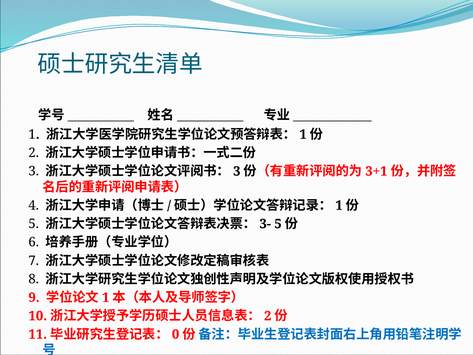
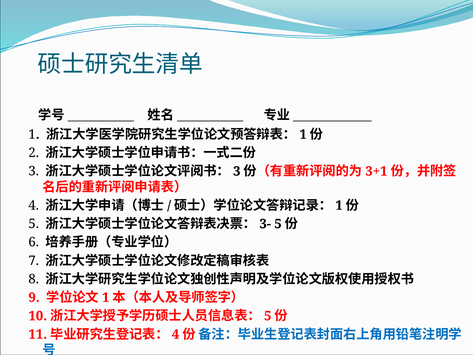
2: 2 -> 5 (268, 316)
0: 0 -> 4 (176, 334)
